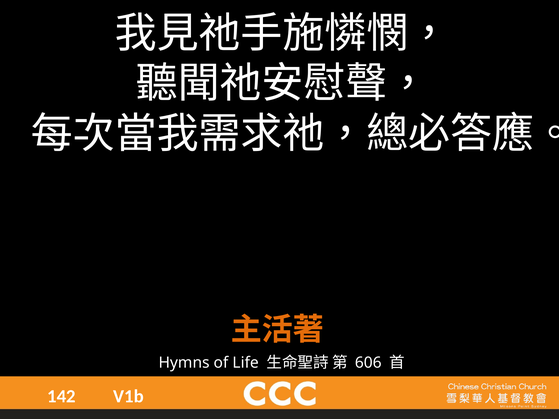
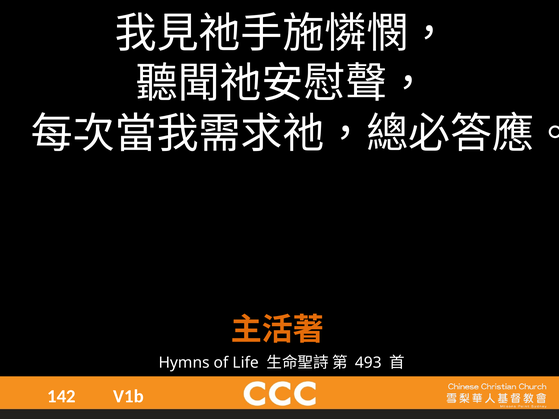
606: 606 -> 493 (368, 363)
